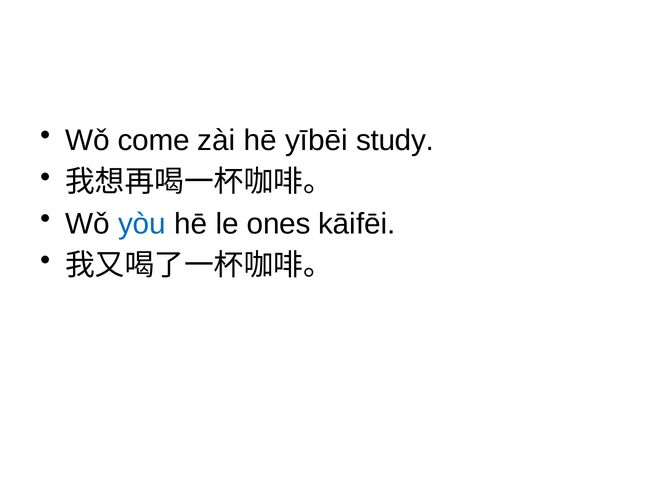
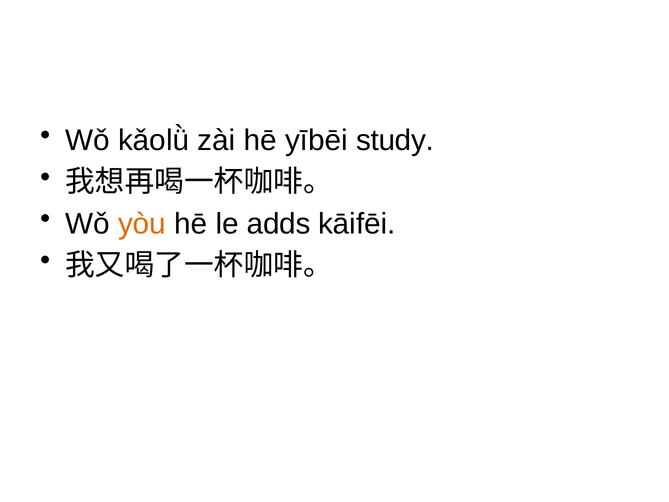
come: come -> kǎolǜ (154, 140)
yòu colour: blue -> orange (142, 224)
ones: ones -> adds (279, 224)
